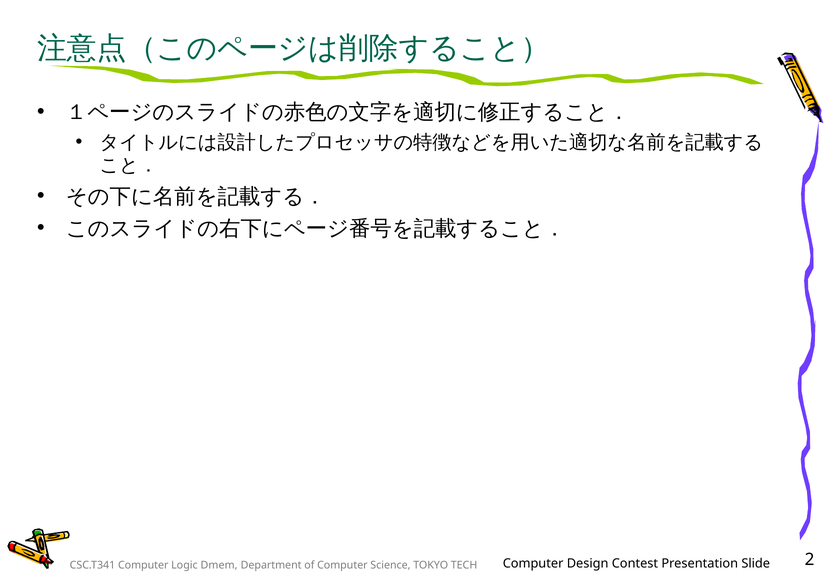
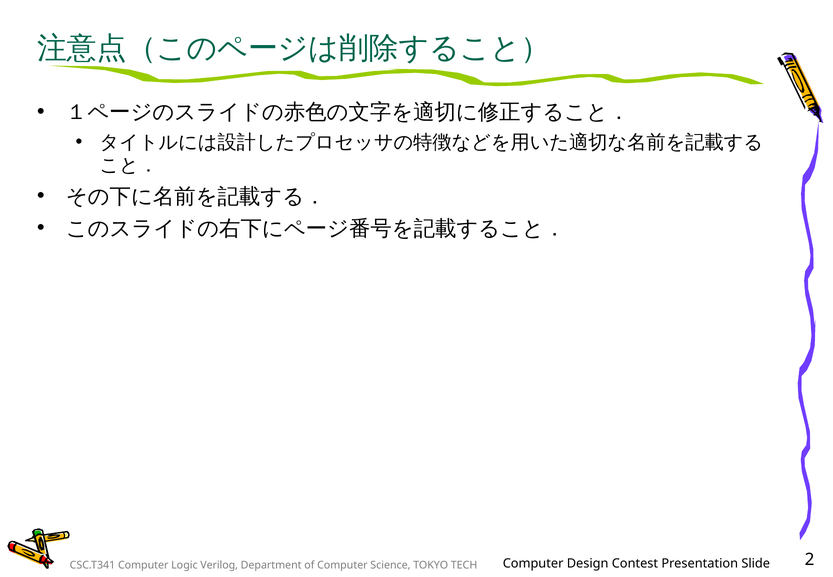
Dmem: Dmem -> Verilog (219, 565)
